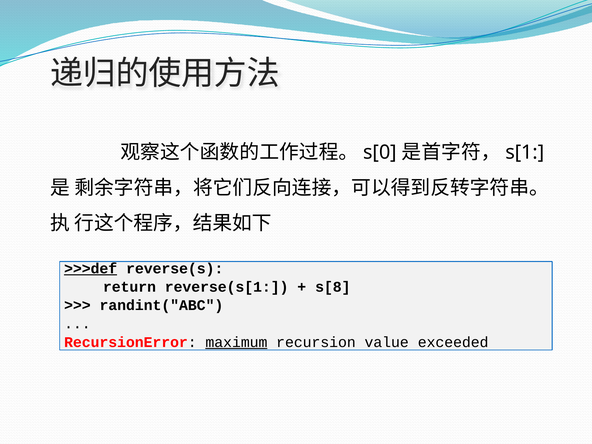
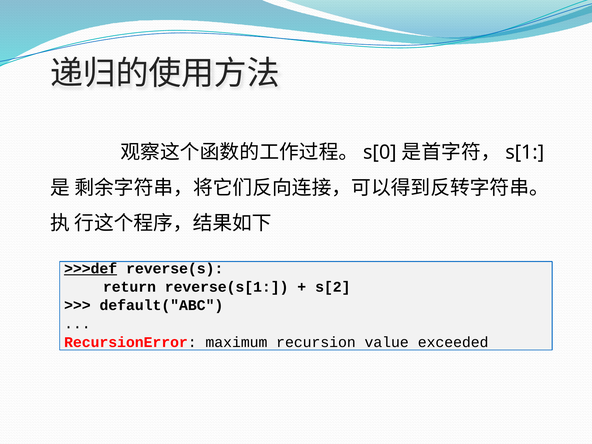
s[8: s[8 -> s[2 (333, 287)
randint("ABC: randint("ABC -> default("ABC (161, 305)
maximum underline: present -> none (236, 342)
